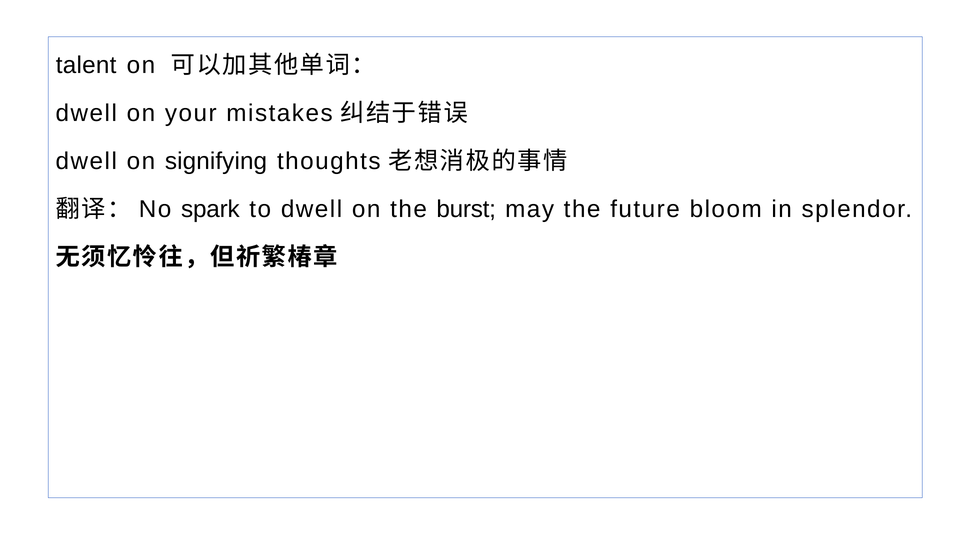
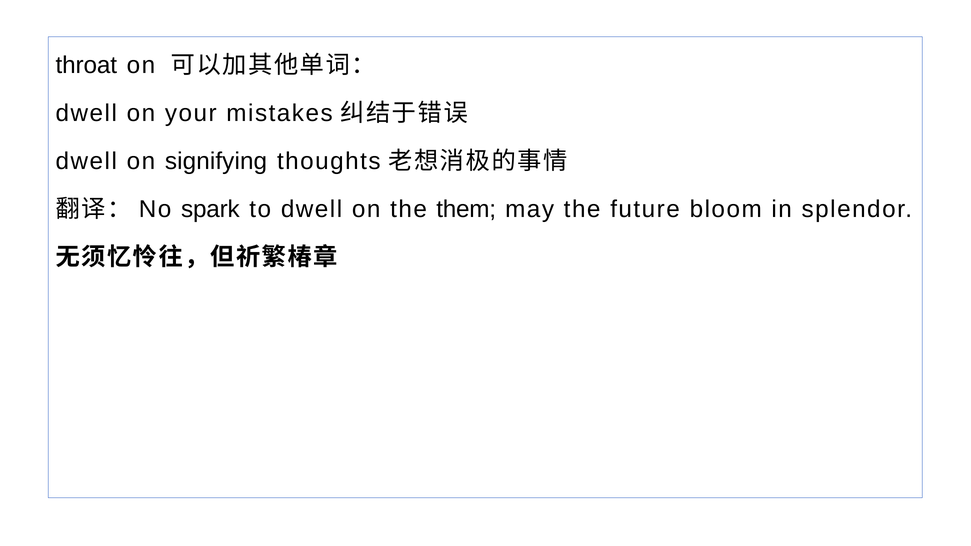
talent: talent -> throat (86, 65)
burst: burst -> them (466, 209)
